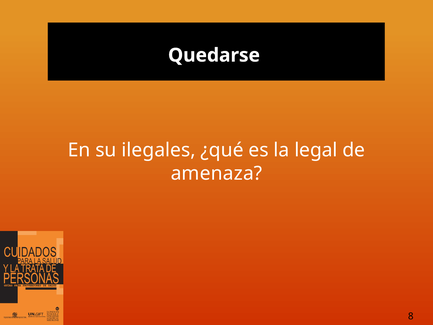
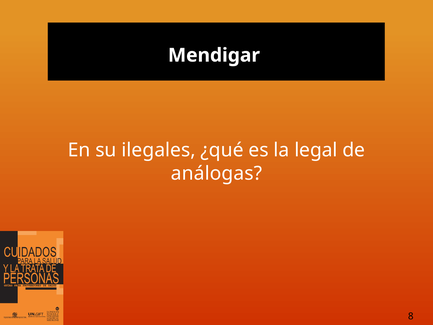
Quedarse: Quedarse -> Mendigar (214, 55)
amenaza: amenaza -> análogas (217, 173)
